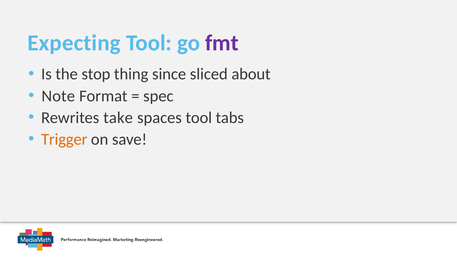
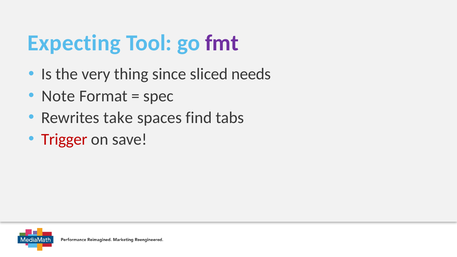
stop: stop -> very (96, 74)
about: about -> needs (251, 74)
spaces tool: tool -> find (199, 118)
Trigger colour: orange -> red (64, 139)
